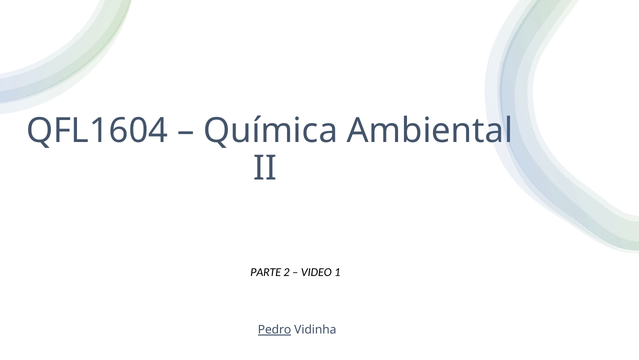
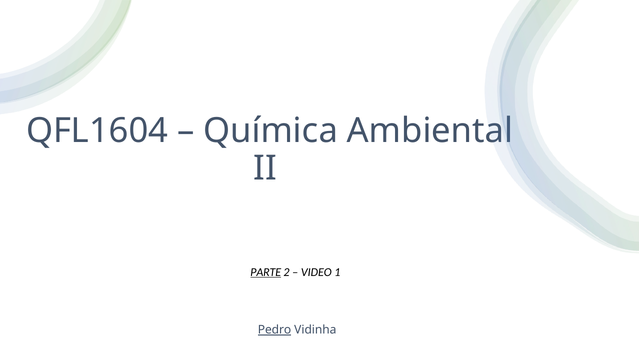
PARTE underline: none -> present (266, 272)
